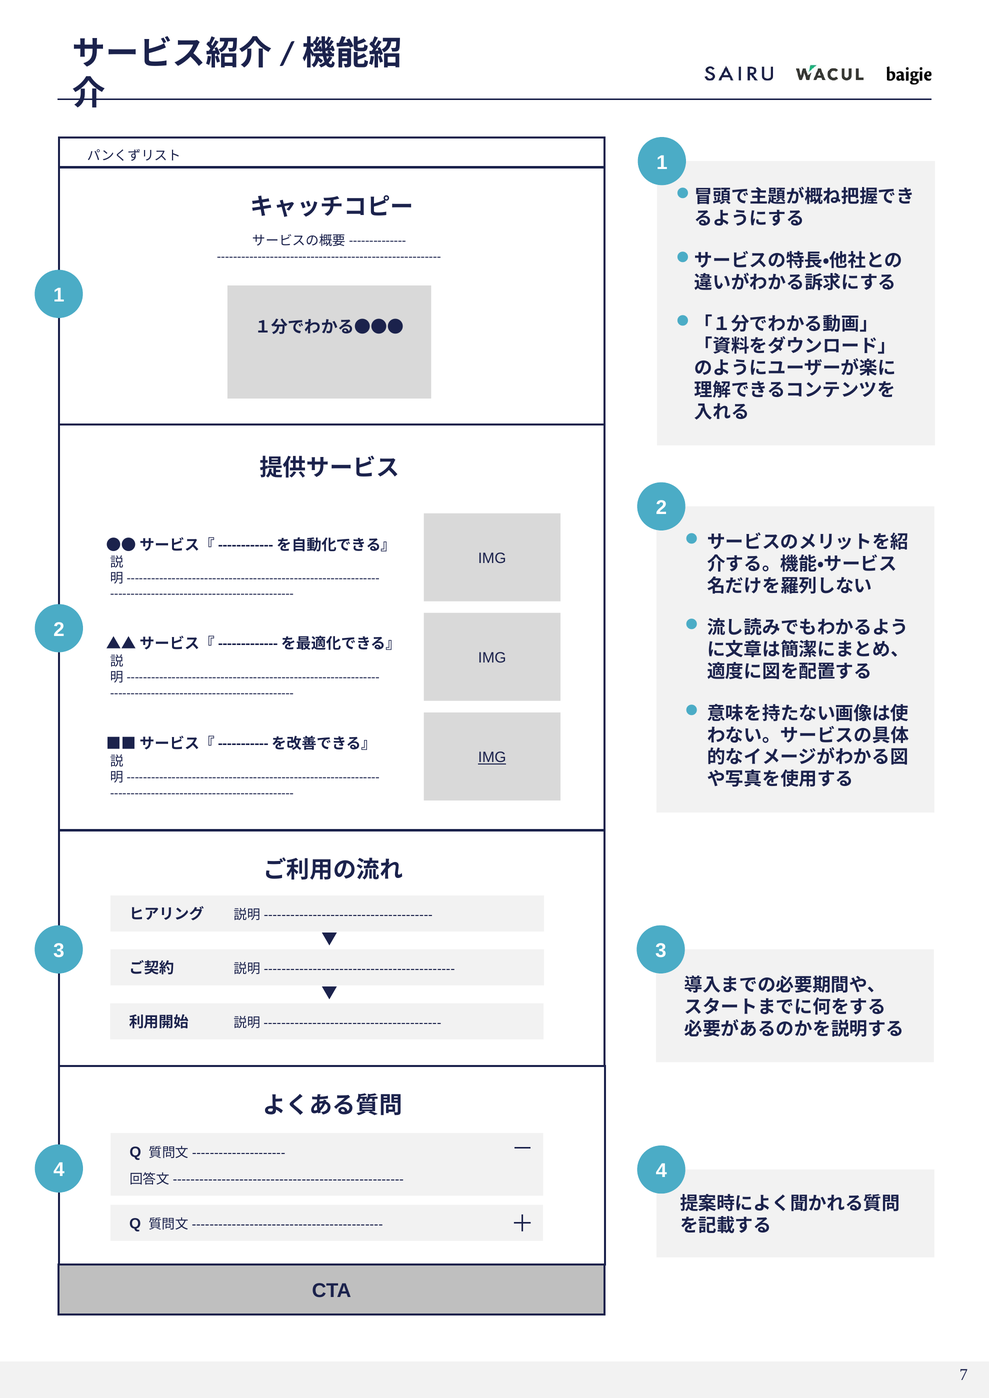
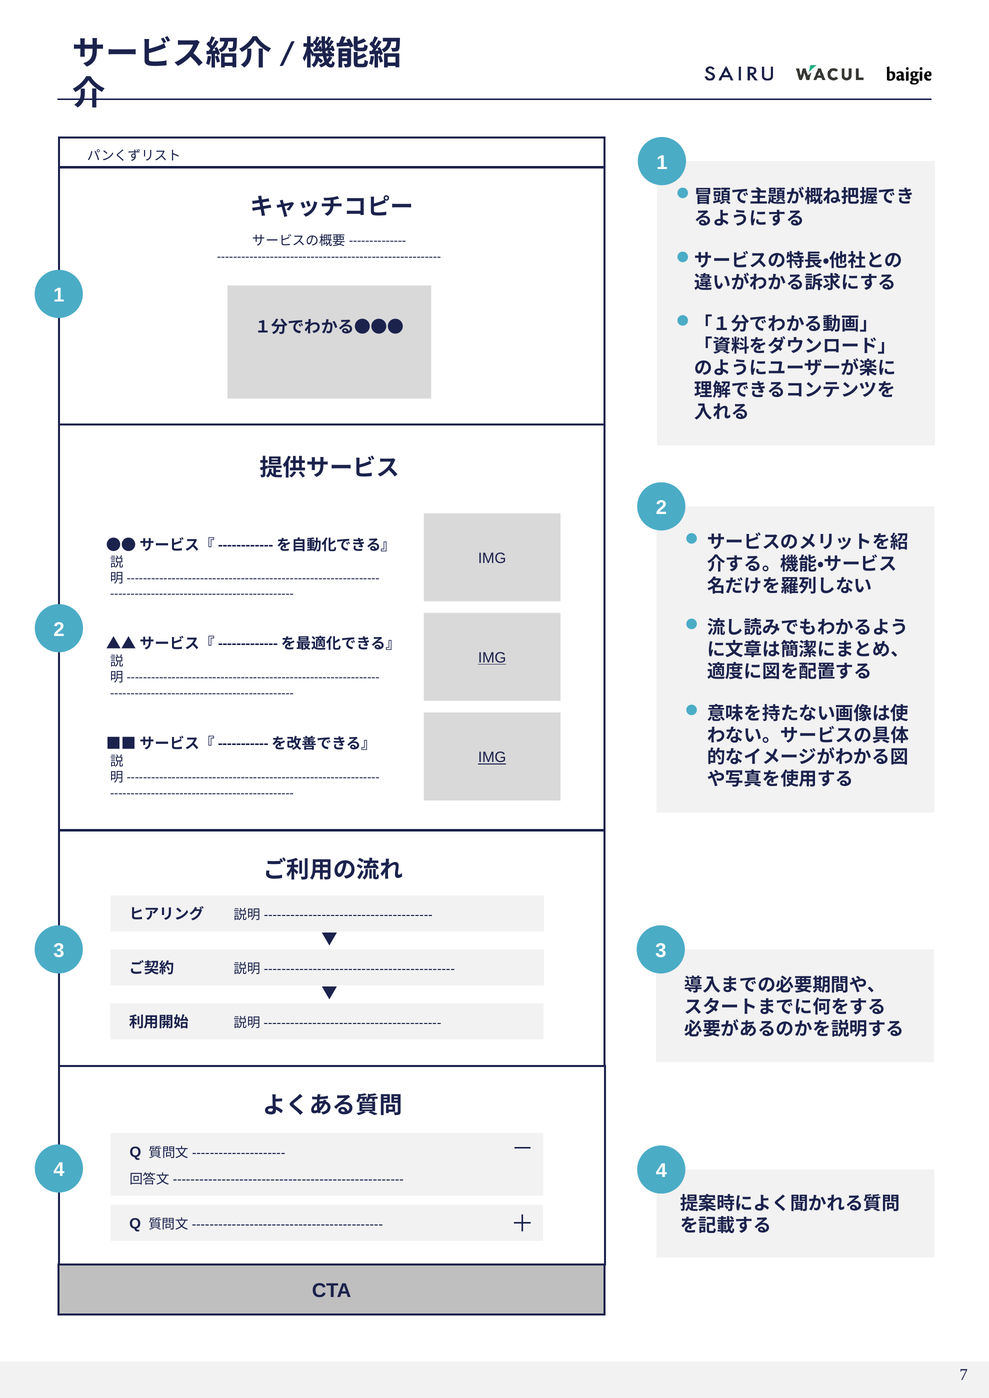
IMG underline: none -> present (492, 658)
